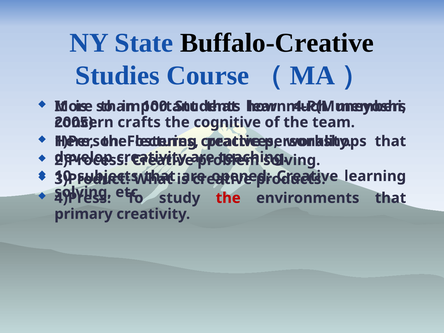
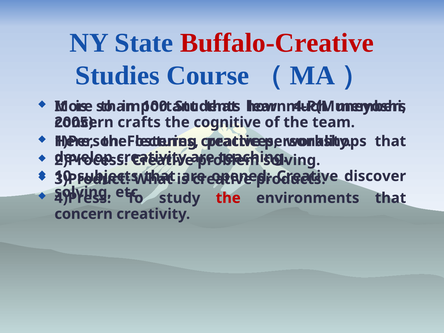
Buffalo-Creative colour: black -> red (277, 43)
learning: learning -> discover (375, 176)
primary: primary -> concern (84, 214)
